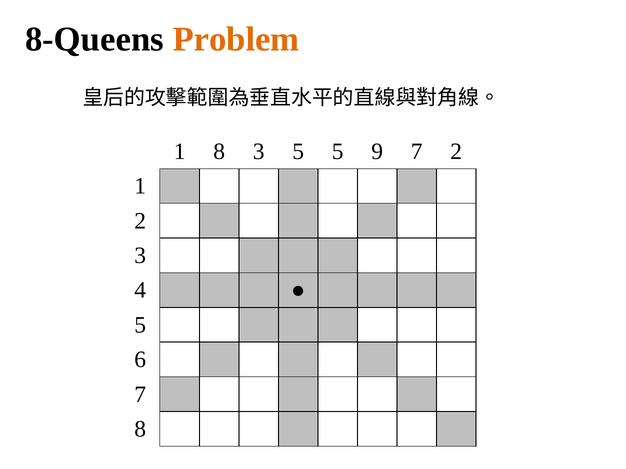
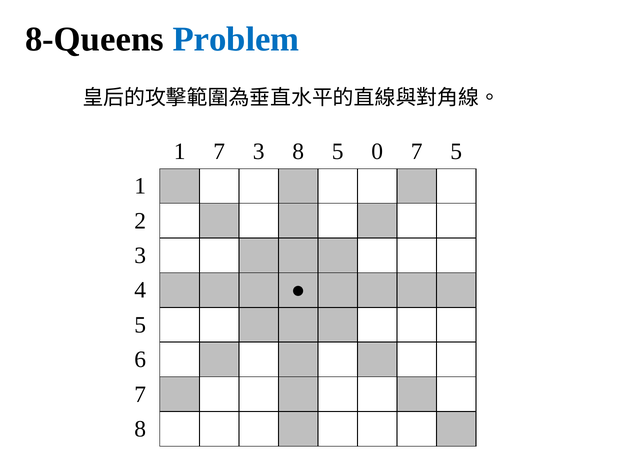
Problem colour: orange -> blue (236, 39)
1 8: 8 -> 7 (219, 152)
3 5: 5 -> 8 (298, 152)
9: 9 -> 0 (377, 152)
7 2: 2 -> 5 (456, 152)
